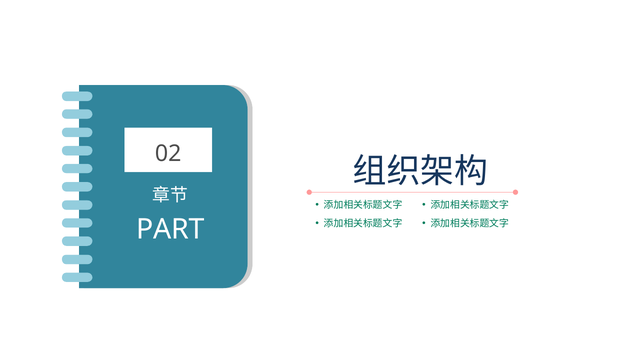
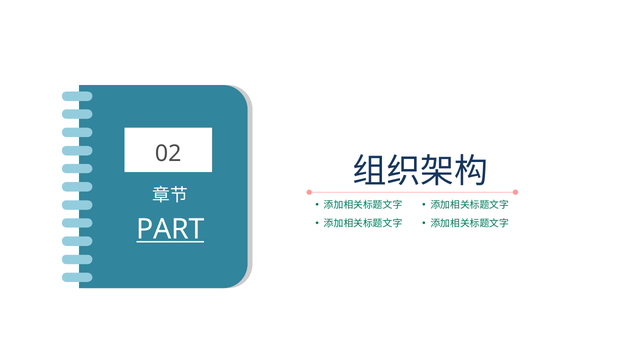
PART underline: none -> present (170, 229)
